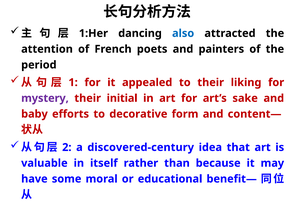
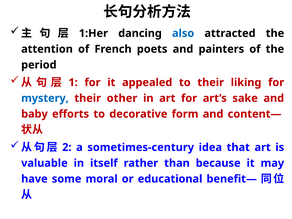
mystery colour: purple -> blue (45, 98)
initial: initial -> other (122, 98)
discovered-century: discovered-century -> sometimes-century (141, 147)
